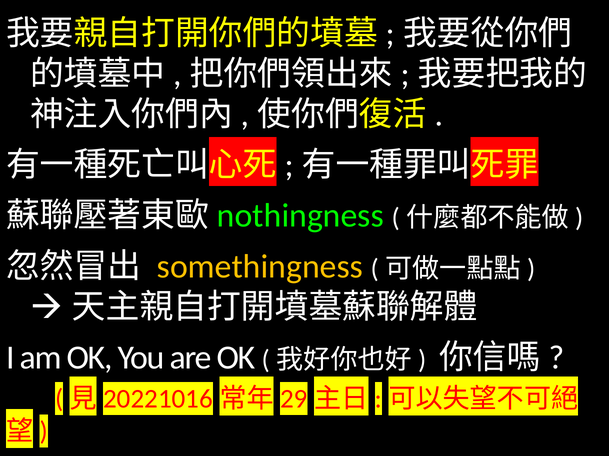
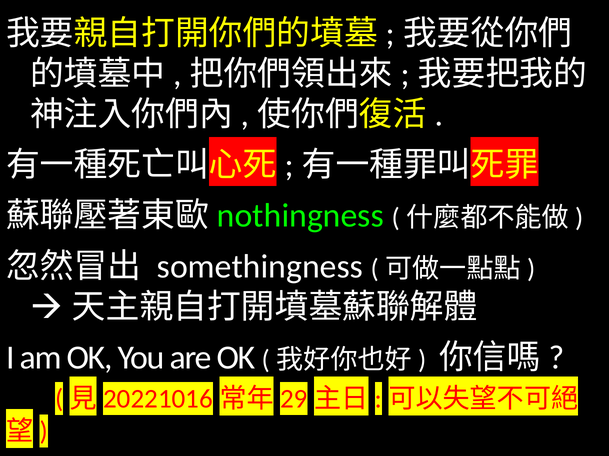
somethingness colour: yellow -> white (260, 267)
